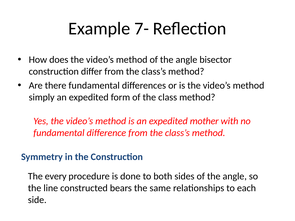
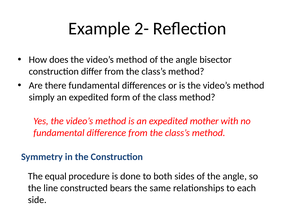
7-: 7- -> 2- (142, 29)
every: every -> equal (56, 176)
